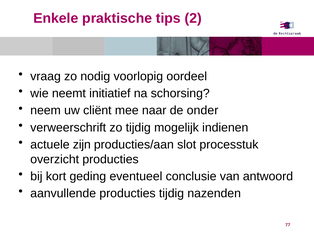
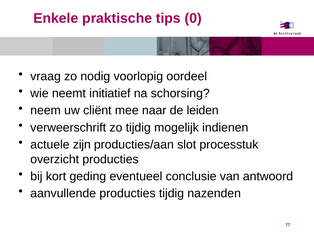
2: 2 -> 0 (193, 18)
onder: onder -> leiden (203, 111)
